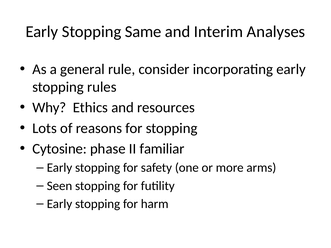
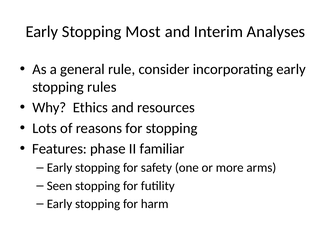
Same: Same -> Most (143, 32)
Cytosine: Cytosine -> Features (60, 149)
